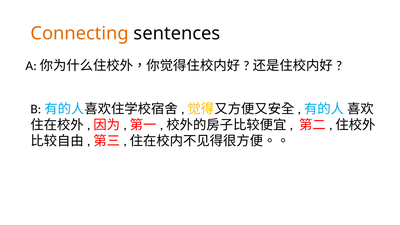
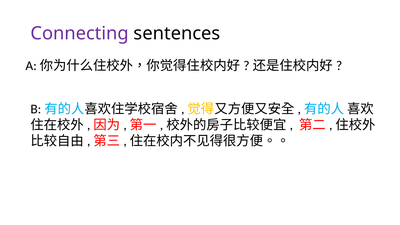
Connecting colour: orange -> purple (80, 34)
